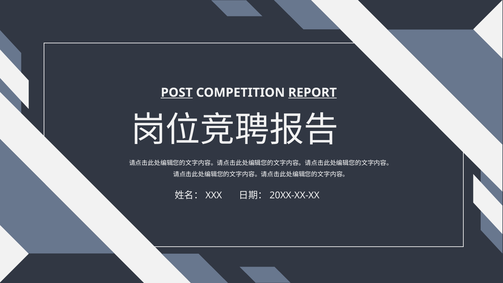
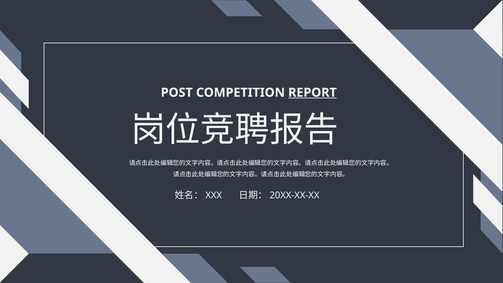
POST underline: present -> none (177, 93)
